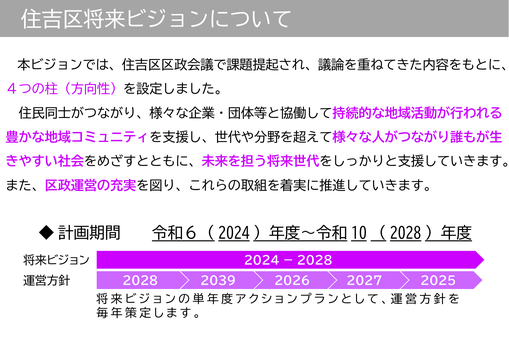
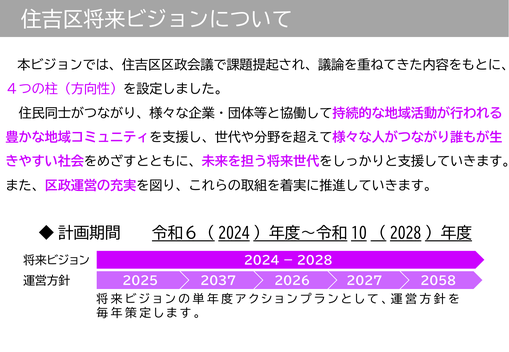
2028: 2028 -> 2025 (140, 281)
2039: 2039 -> 2037 (218, 281)
2025: 2025 -> 2058 (438, 281)
